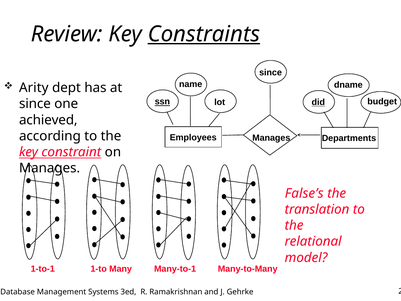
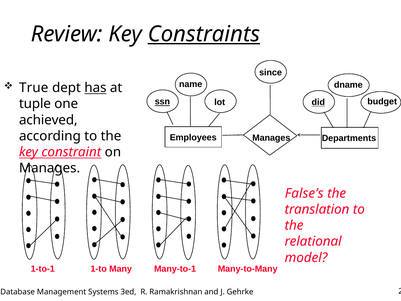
Arity: Arity -> True (34, 88)
has underline: none -> present (95, 88)
since: since -> tuple (35, 104)
